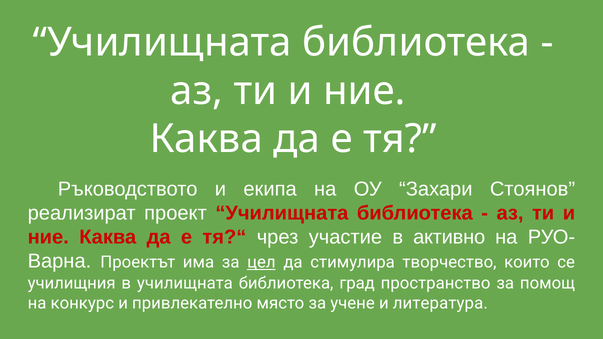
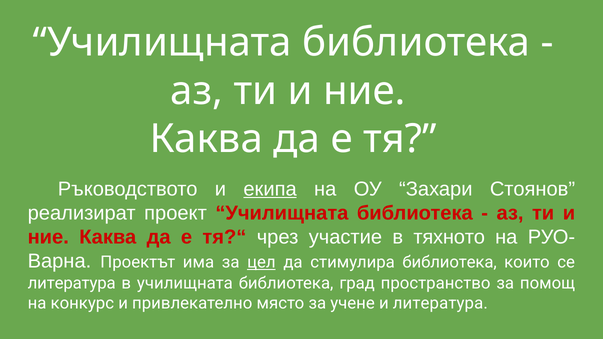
екипа underline: none -> present (270, 189)
активно: активно -> тяхното (449, 237)
стимулира творчество: творчество -> библиотека (450, 263)
училищния: училищния -> литература (72, 283)
